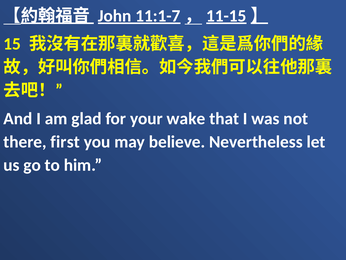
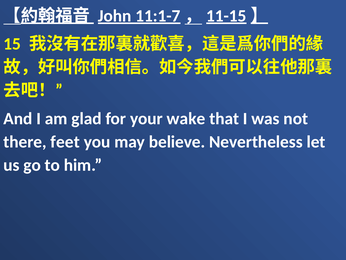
first: first -> feet (65, 142)
